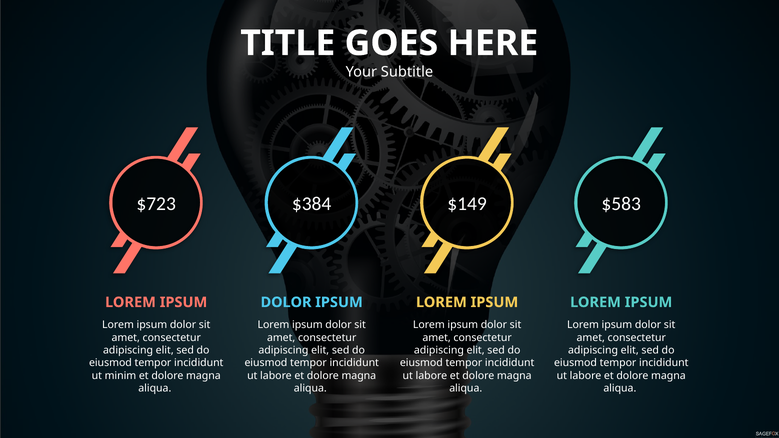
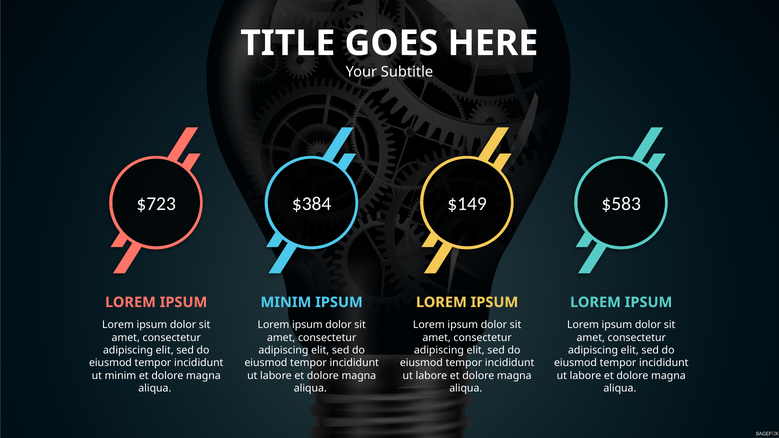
DOLOR: DOLOR -> MINIM (286, 302)
